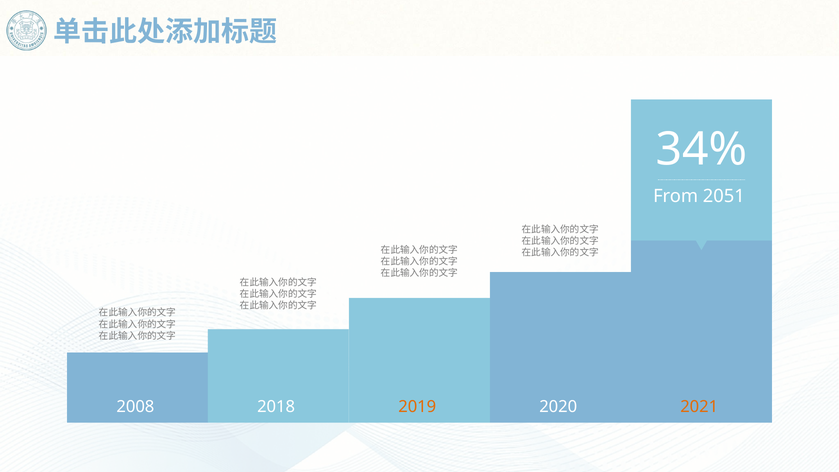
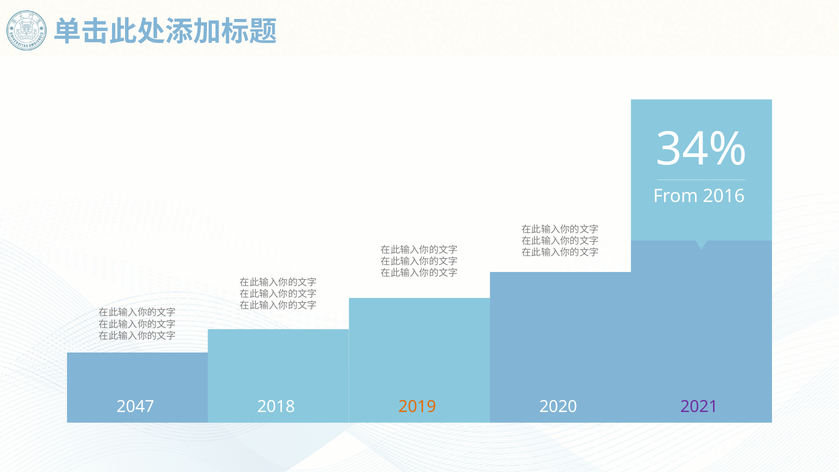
2051: 2051 -> 2016 (724, 196)
2008: 2008 -> 2047 (135, 406)
2021 colour: orange -> purple (699, 406)
